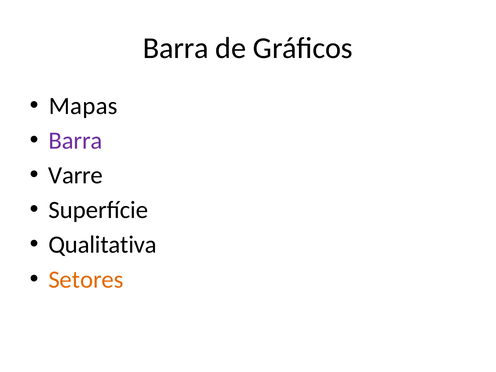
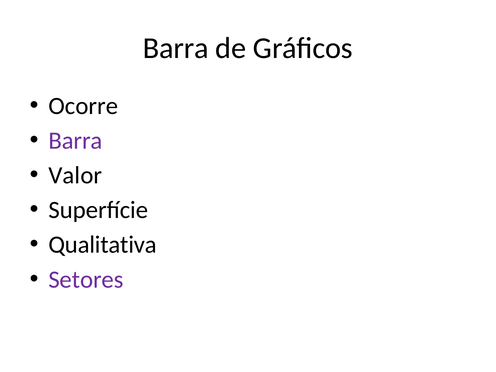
Mapas: Mapas -> Ocorre (83, 106)
Varre: Varre -> Valor (75, 175)
Setores colour: orange -> purple (86, 279)
